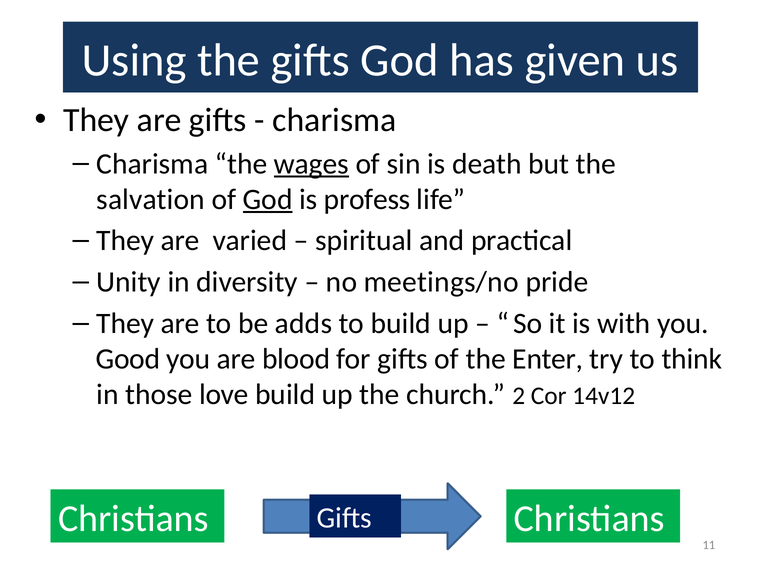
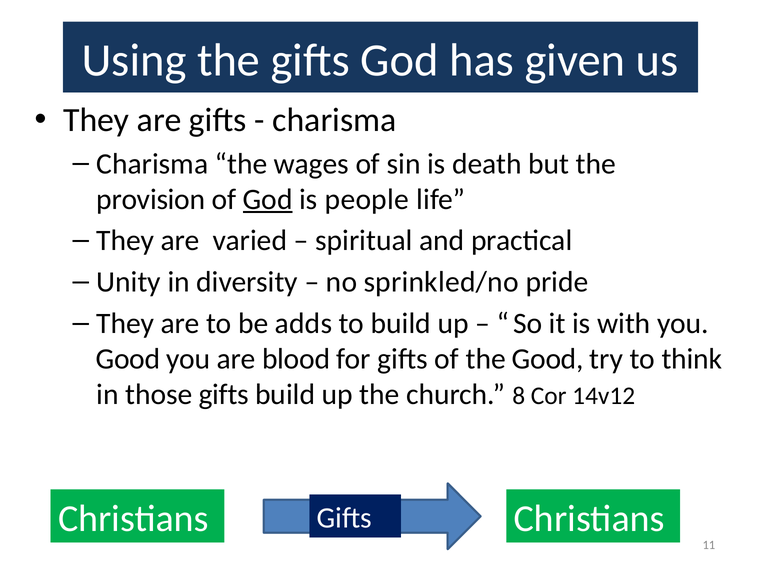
wages underline: present -> none (311, 164)
salvation: salvation -> provision (151, 199)
profess: profess -> people (367, 199)
meetings/no: meetings/no -> sprinkled/no (441, 282)
the Enter: Enter -> Good (548, 359)
those love: love -> gifts (224, 394)
2: 2 -> 8 (519, 396)
